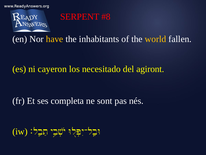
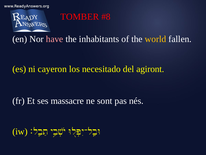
SERPENT: SERPENT -> TOMBER (80, 17)
have colour: yellow -> pink (55, 39)
completa: completa -> massacre (67, 101)
